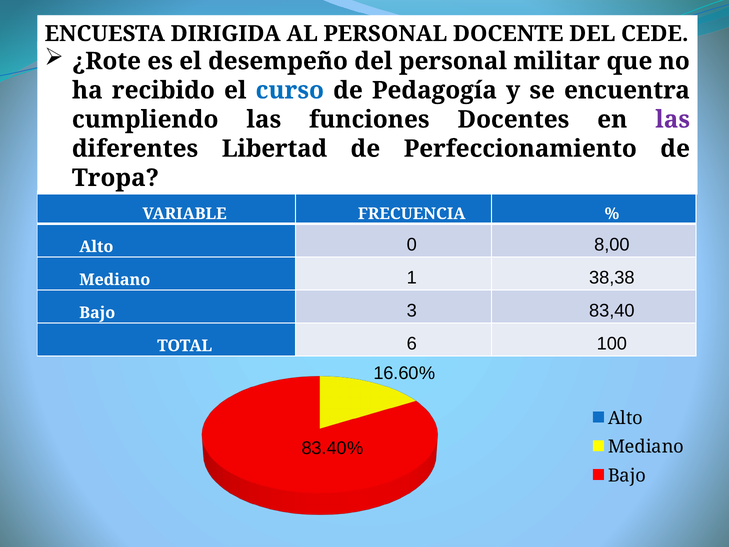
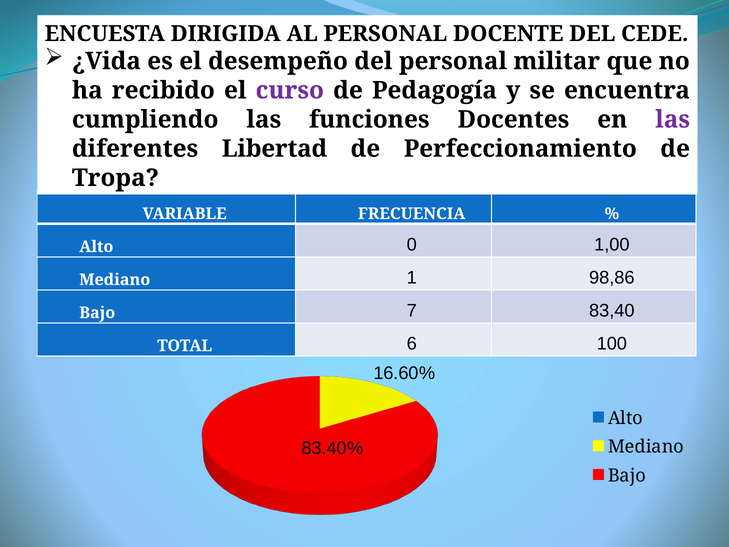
¿Rote: ¿Rote -> ¿Vida (106, 61)
curso colour: blue -> purple (290, 90)
8,00: 8,00 -> 1,00 (612, 244)
38,38: 38,38 -> 98,86 (612, 277)
3: 3 -> 7 (412, 310)
